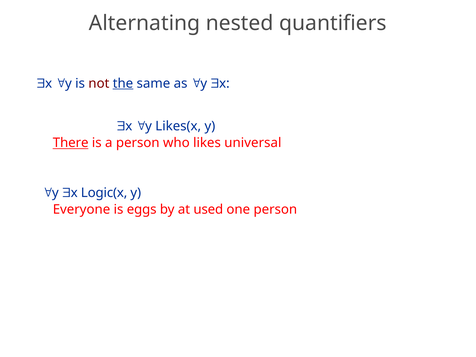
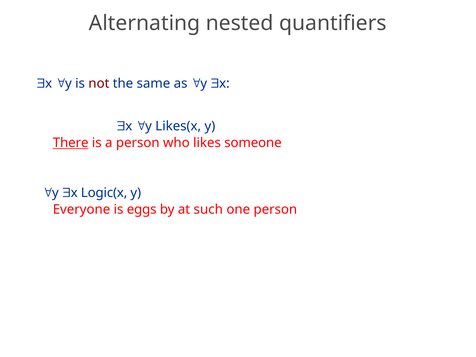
the underline: present -> none (123, 83)
universal: universal -> someone (253, 143)
used: used -> such (208, 210)
